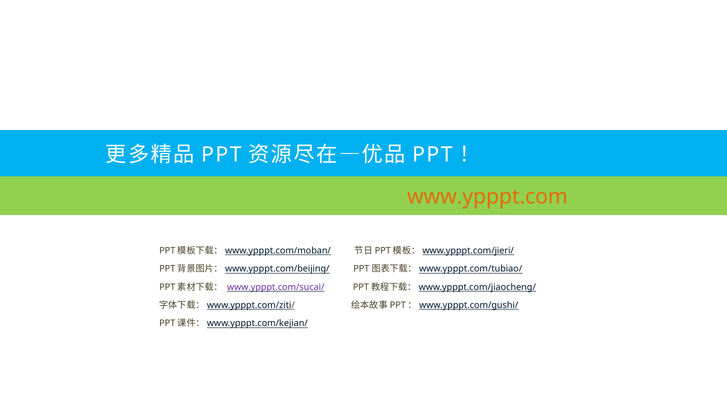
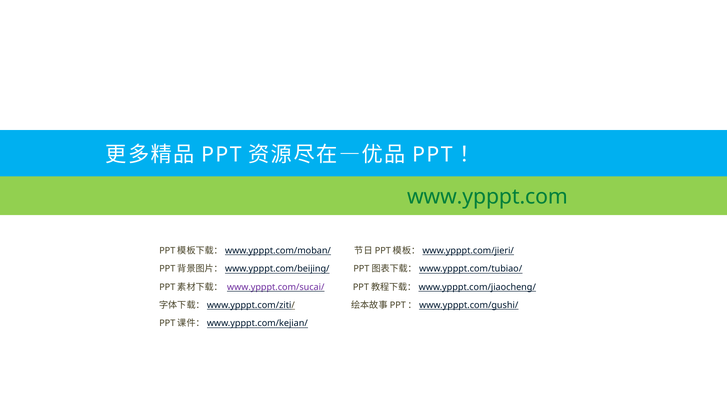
www.ypppt.com colour: orange -> green (487, 197)
